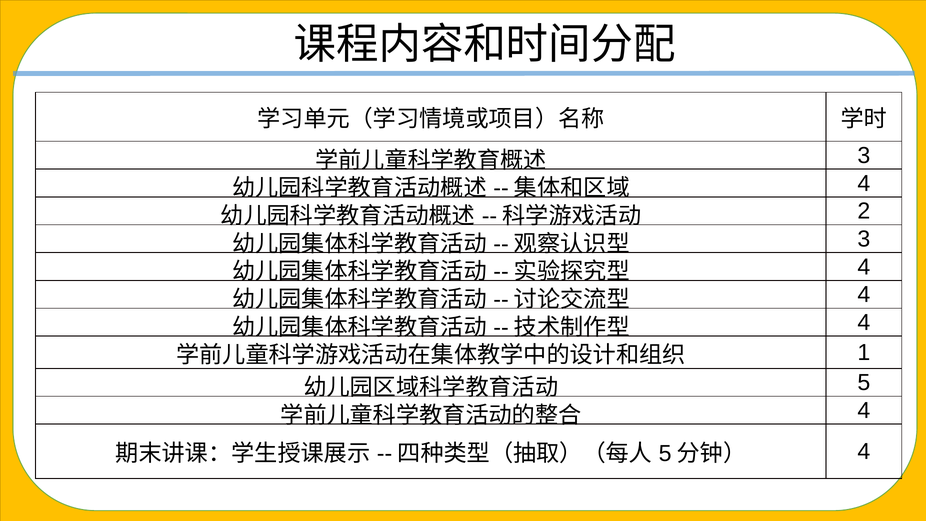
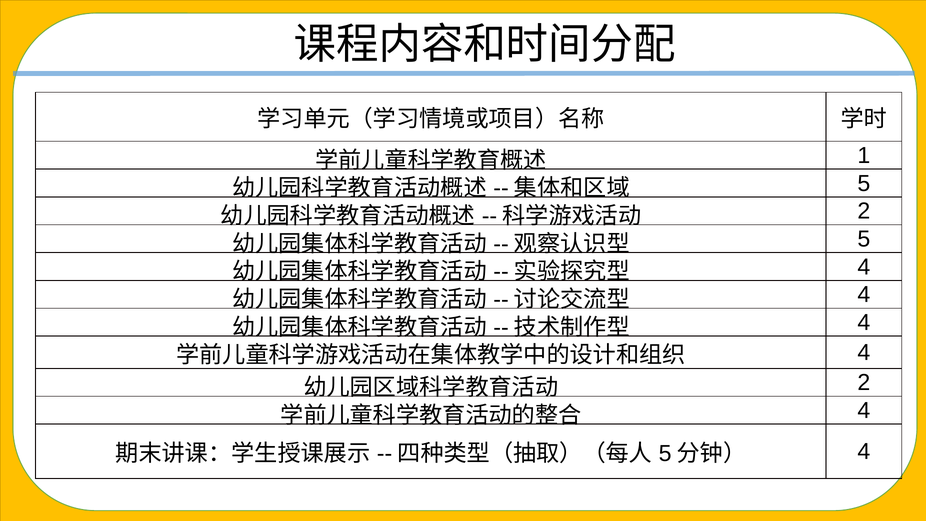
3: 3 -> 1 (864, 156)
4: 4 -> 5 (864, 183)
3: 3 -> 5 (864, 239)
1: 1 -> 4 (864, 353)
5: 5 -> 2 (864, 383)
